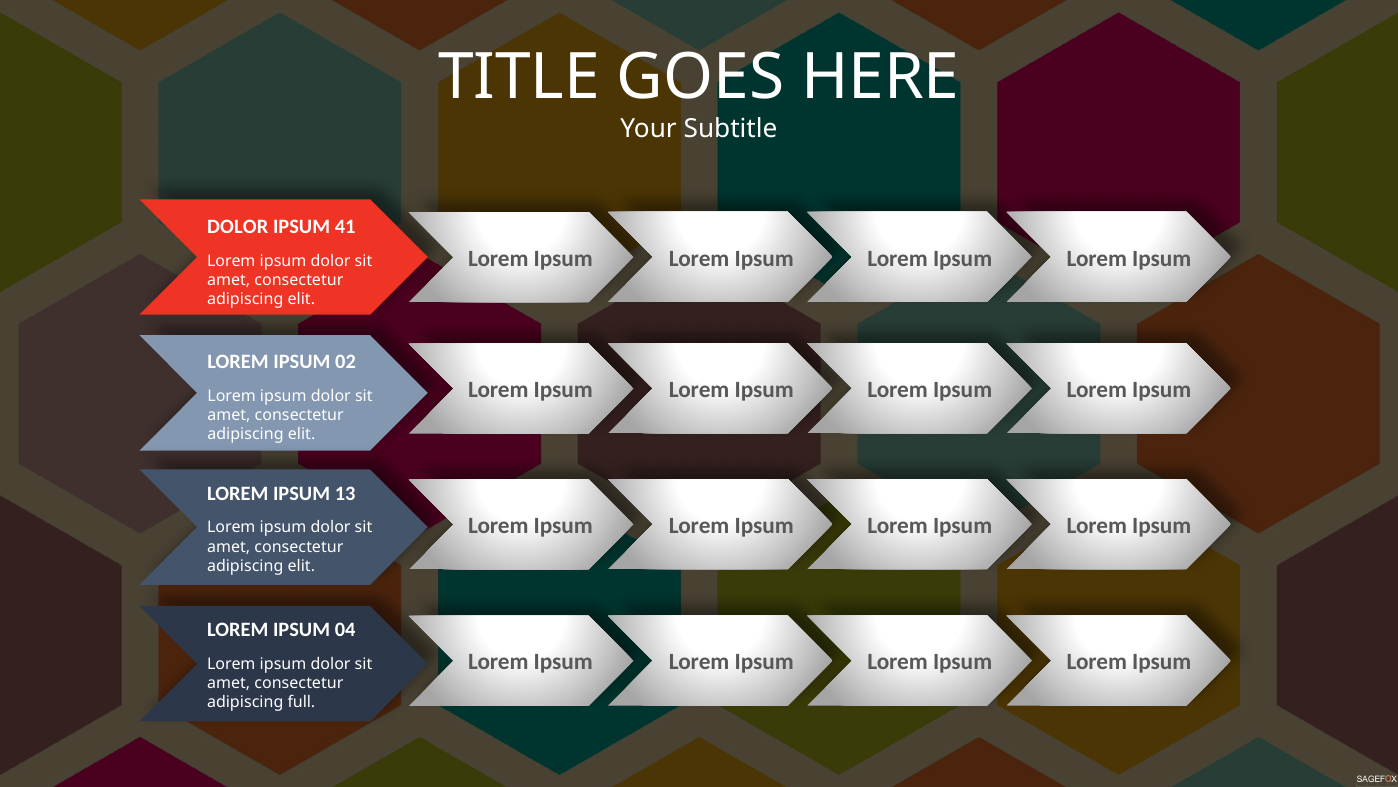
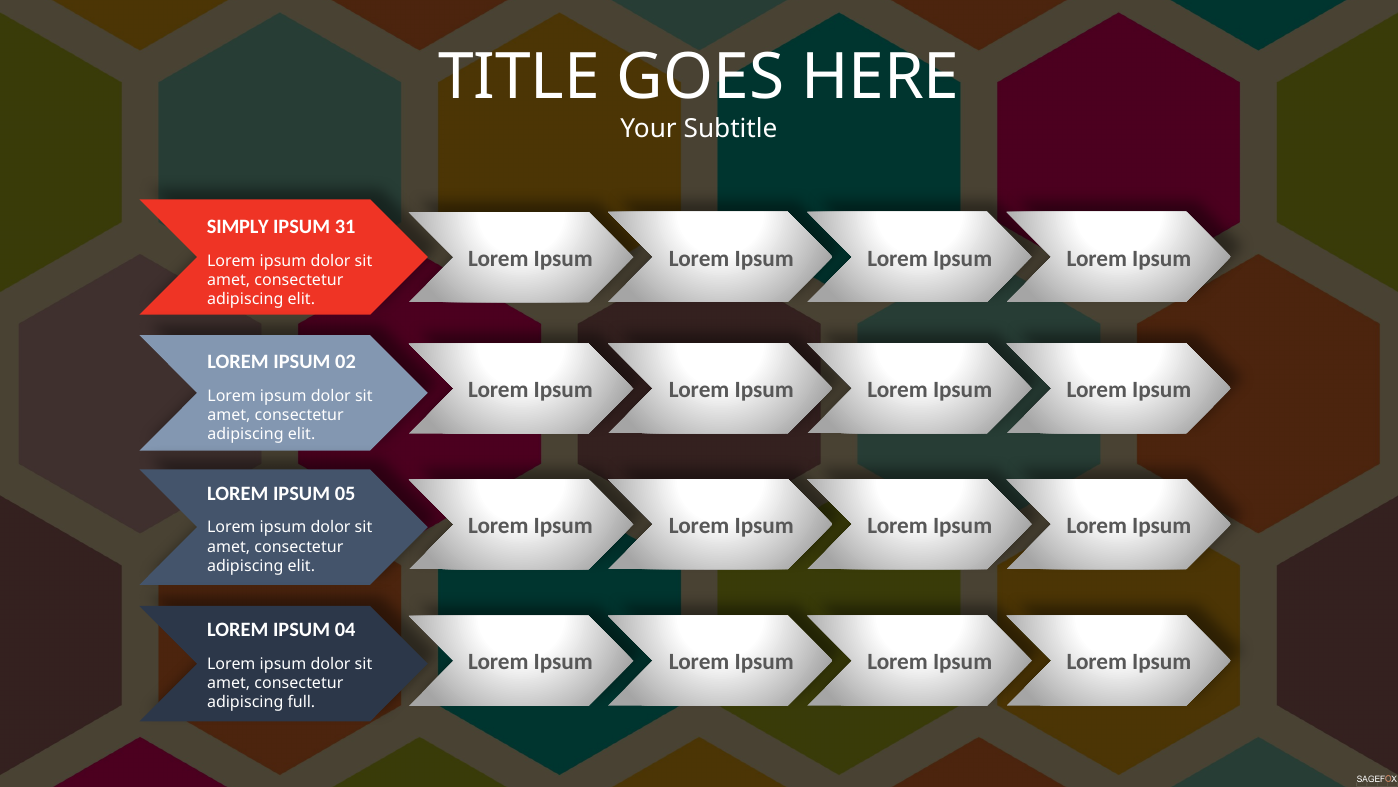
DOLOR: DOLOR -> SIMPLY (238, 227)
41: 41 -> 31 (345, 227)
13: 13 -> 05 (345, 493)
